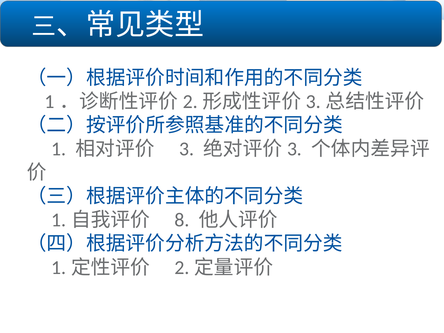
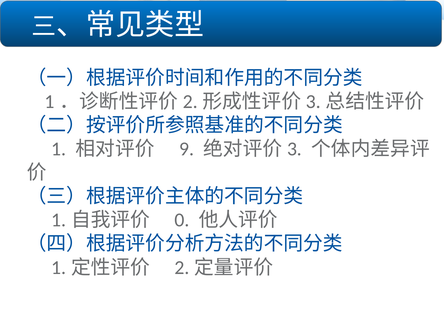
3: 3 -> 9 (187, 149)
8: 8 -> 0 (182, 220)
